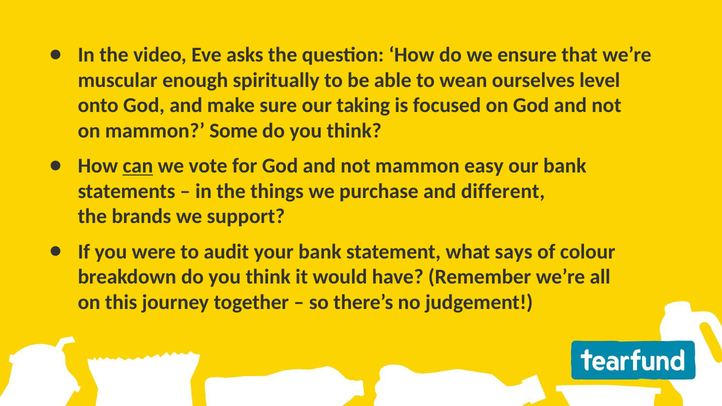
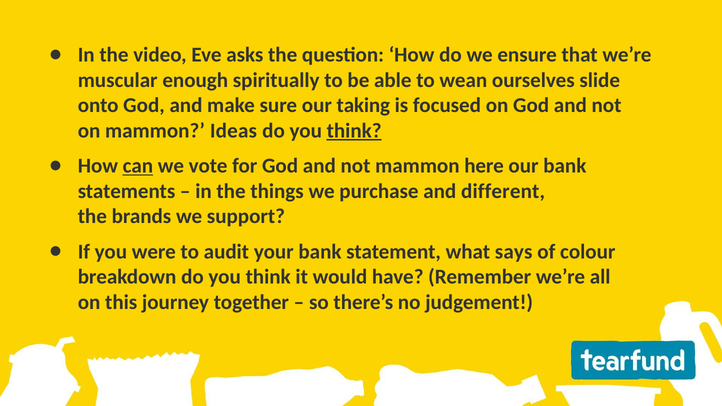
level: level -> slide (600, 80)
Some: Some -> Ideas (233, 131)
think underline: none -> present (354, 131)
easy: easy -> here (484, 166)
